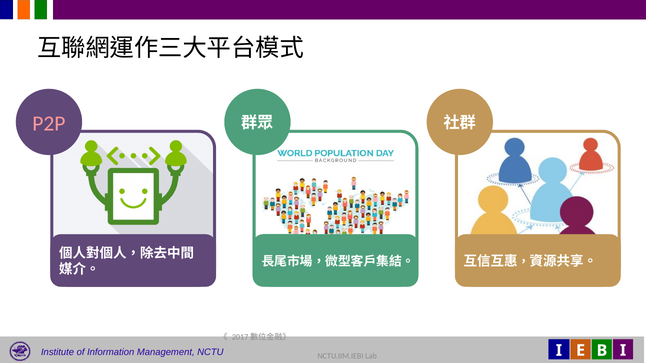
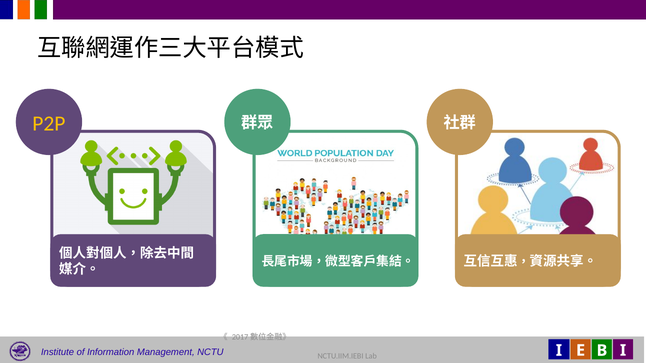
P2P colour: pink -> yellow (49, 124)
